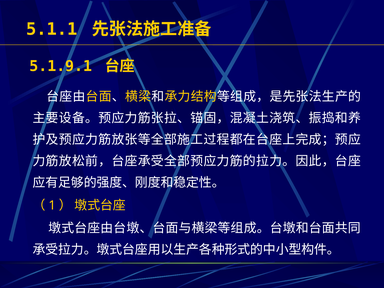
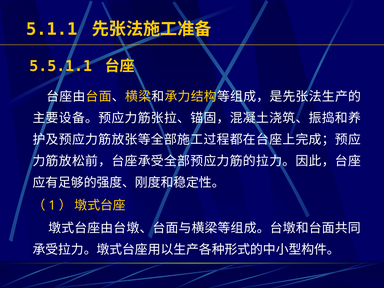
5.1.9.1: 5.1.9.1 -> 5.5.1.1 (61, 66)
